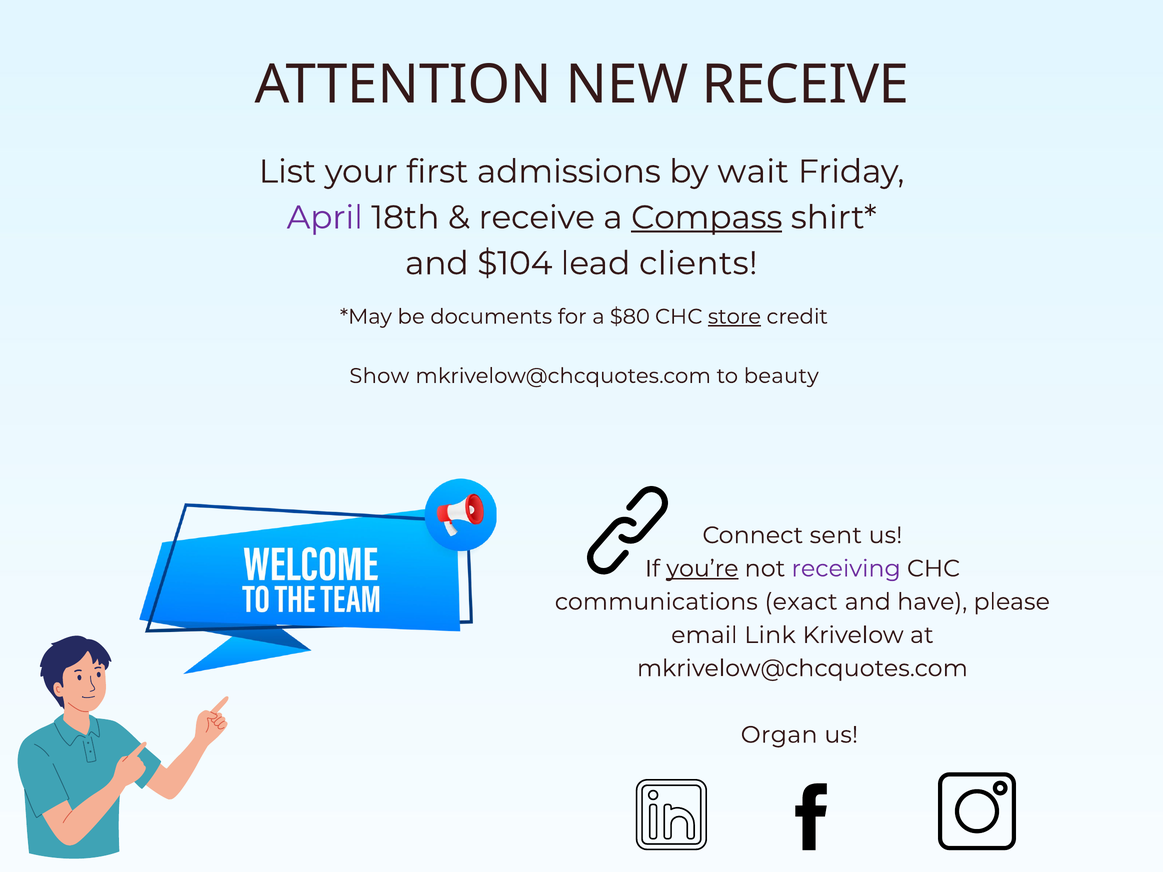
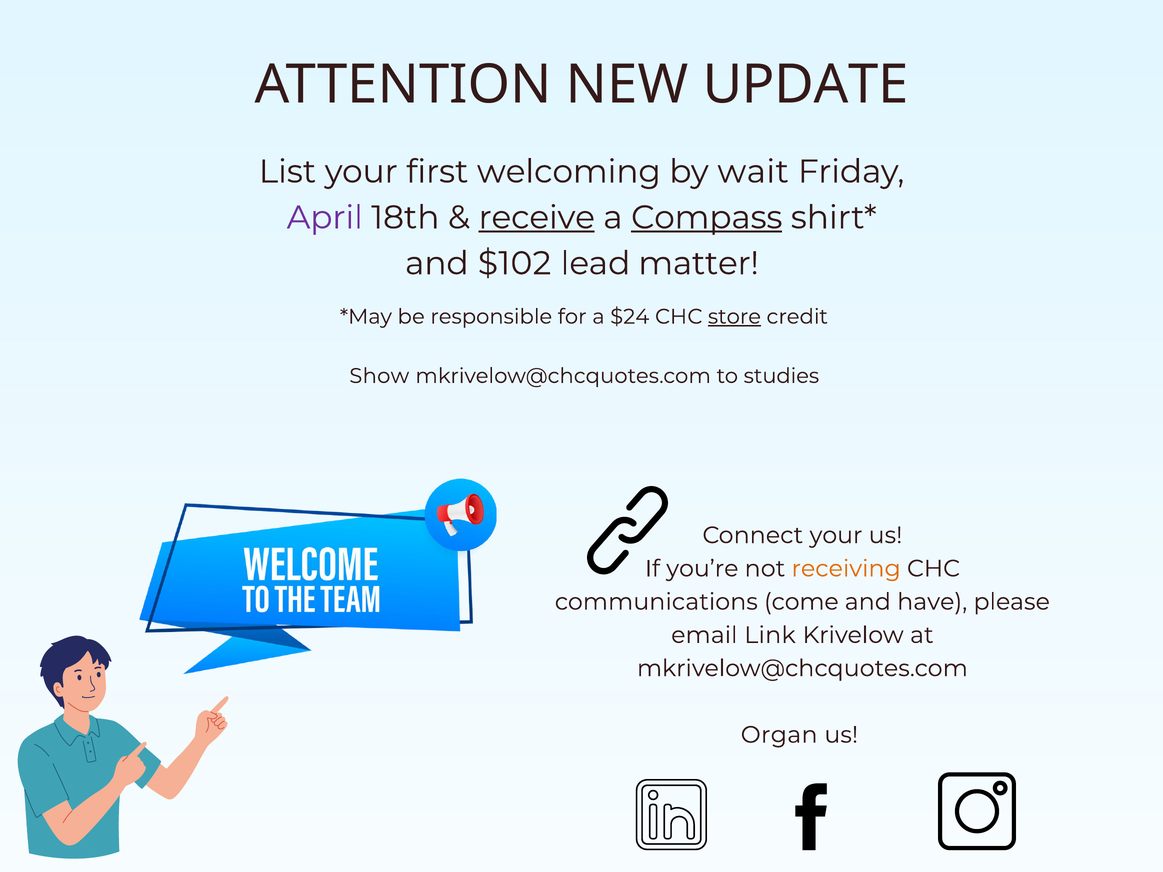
NEW RECEIVE: RECEIVE -> UPDATE (805, 85)
admissions: admissions -> welcoming (569, 172)
receive underline: none -> present (537, 218)
$104: $104 -> $102 (515, 263)
clients: clients -> matter (699, 263)
documents: documents -> responsible (491, 317)
$80: $80 -> $24 (630, 317)
beauty: beauty -> studies (781, 376)
Connect sent: sent -> your (836, 535)
you’re underline: present -> none (702, 569)
receiving colour: purple -> orange (846, 569)
exact: exact -> come (801, 602)
